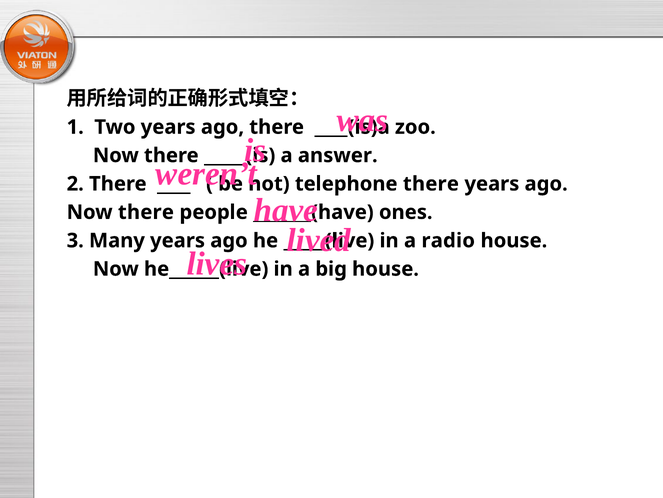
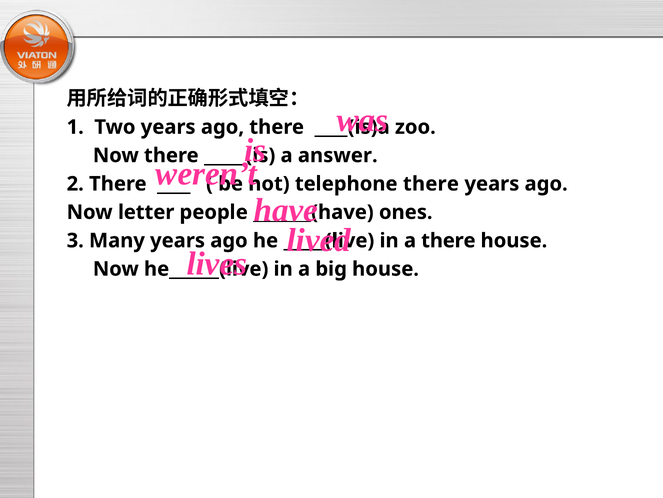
there: there -> letter (146, 212)
a radio: radio -> there (448, 240)
